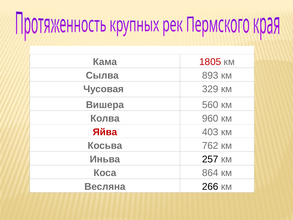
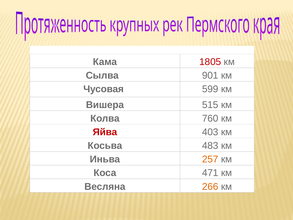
893: 893 -> 901 (210, 75)
329: 329 -> 599 (210, 89)
560: 560 -> 515 (210, 105)
960: 960 -> 760 (210, 118)
762: 762 -> 483 (210, 146)
257 colour: black -> orange (210, 159)
864: 864 -> 471 (210, 173)
266 colour: black -> orange (210, 186)
